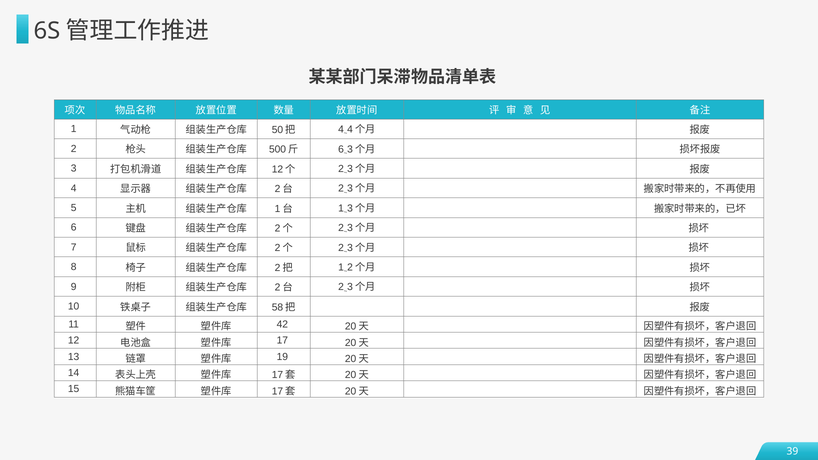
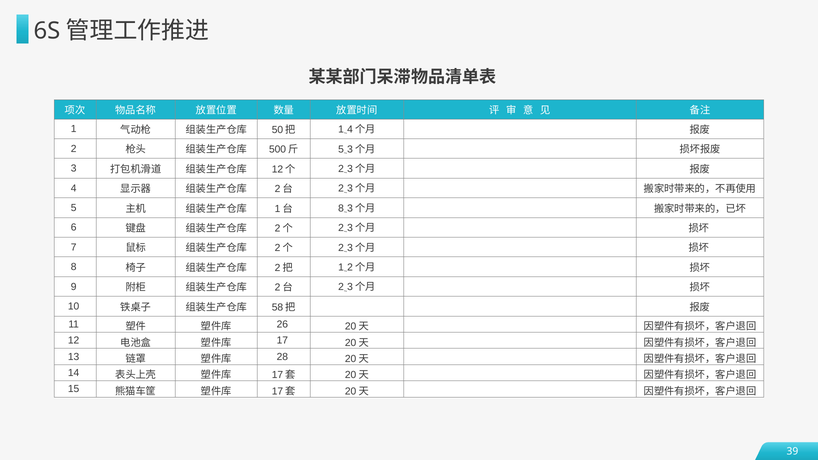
4: 4 -> 1 (341, 129)
6: 6 -> 5 (341, 149)
1: 1 -> 8 (341, 208)
42: 42 -> 26 (282, 324)
19: 19 -> 28 (282, 357)
